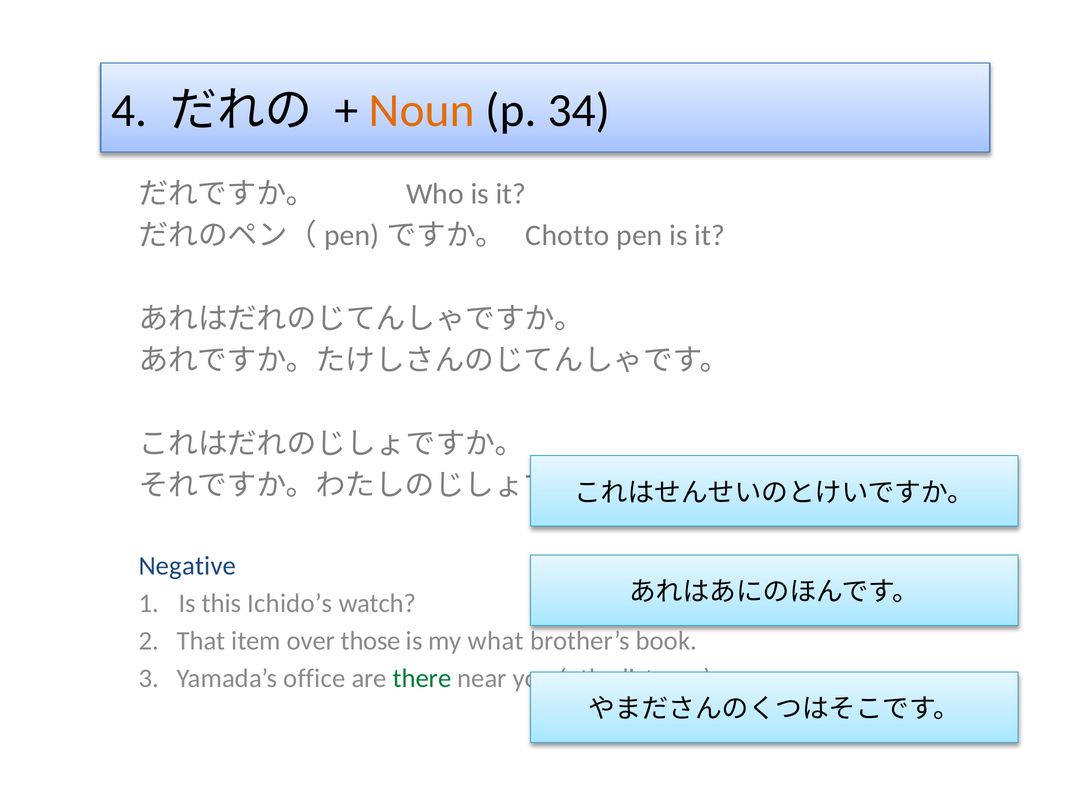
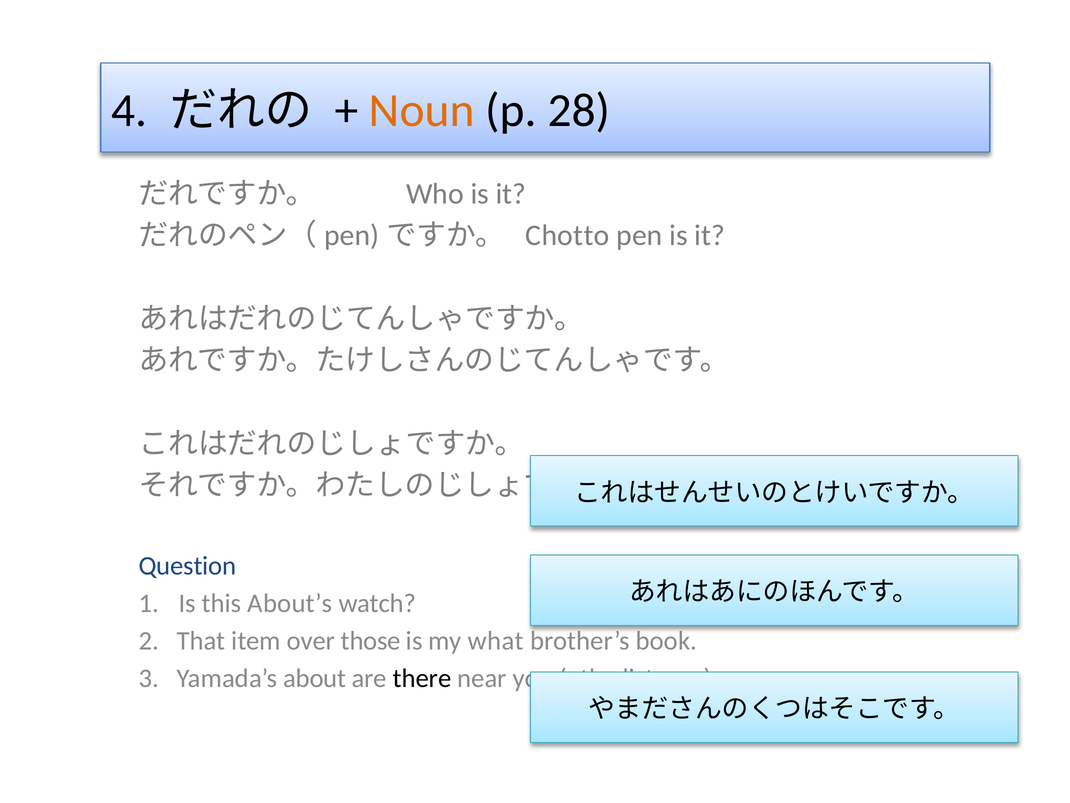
34: 34 -> 28 (579, 111)
Negative: Negative -> Question (187, 566)
Ichido’s: Ichido’s -> About’s (290, 603)
office: office -> about (315, 678)
there colour: green -> black (422, 678)
